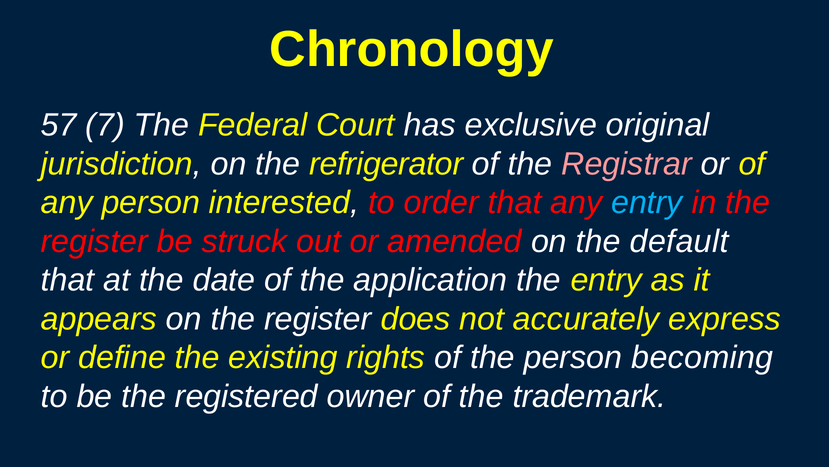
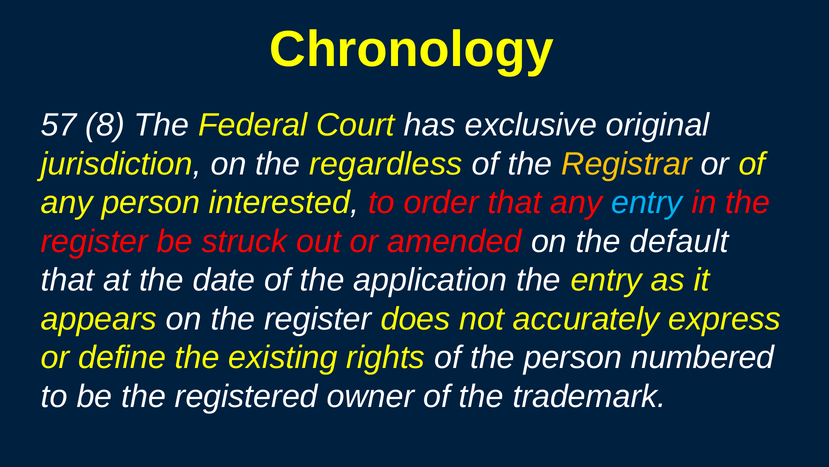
7: 7 -> 8 (105, 125)
refrigerator: refrigerator -> regardless (386, 164)
Registrar colour: pink -> yellow (627, 164)
becoming: becoming -> numbered (703, 357)
